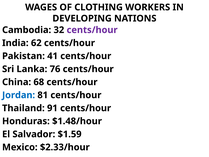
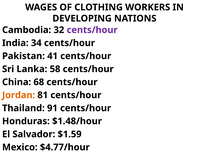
62: 62 -> 34 (36, 43)
76: 76 -> 58 (55, 69)
Jordan colour: blue -> orange (19, 95)
$2.33/hour: $2.33/hour -> $4.77/hour (65, 147)
